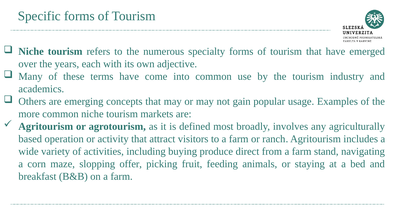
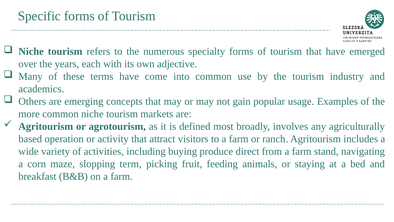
offer: offer -> term (131, 164)
